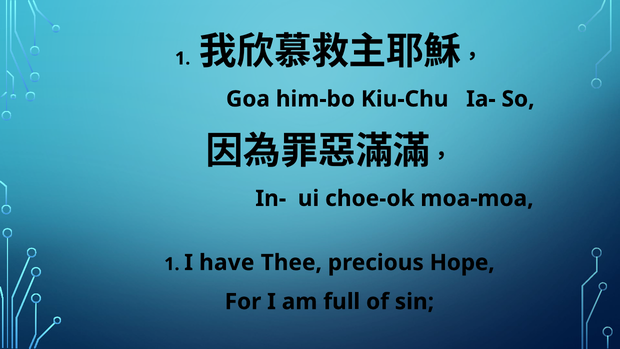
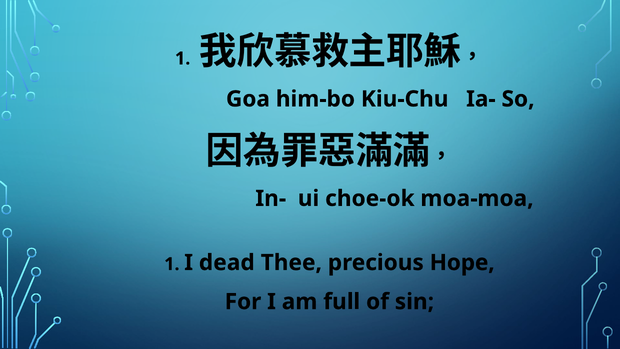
have: have -> dead (227, 262)
